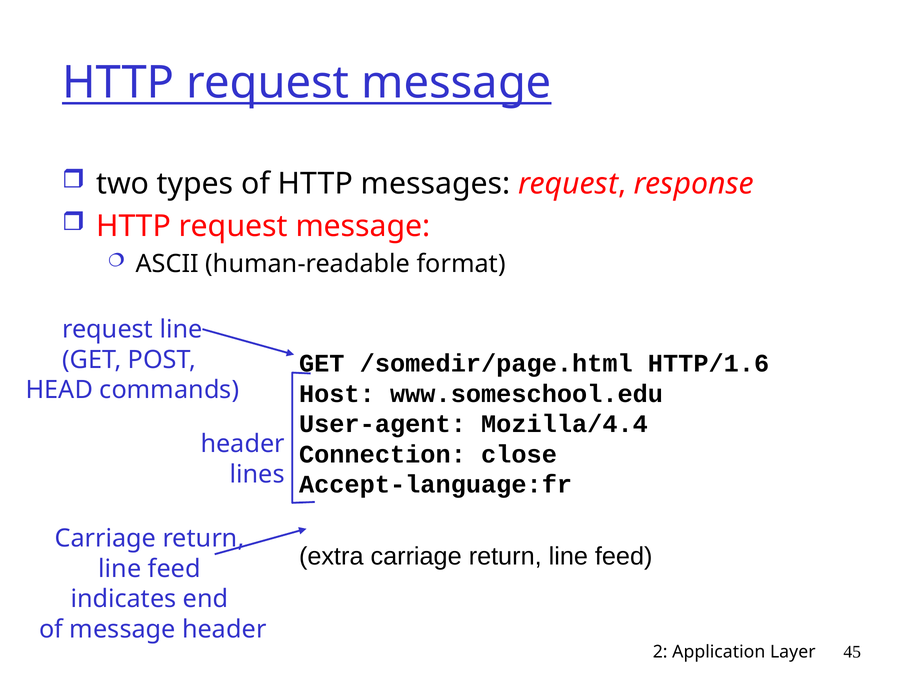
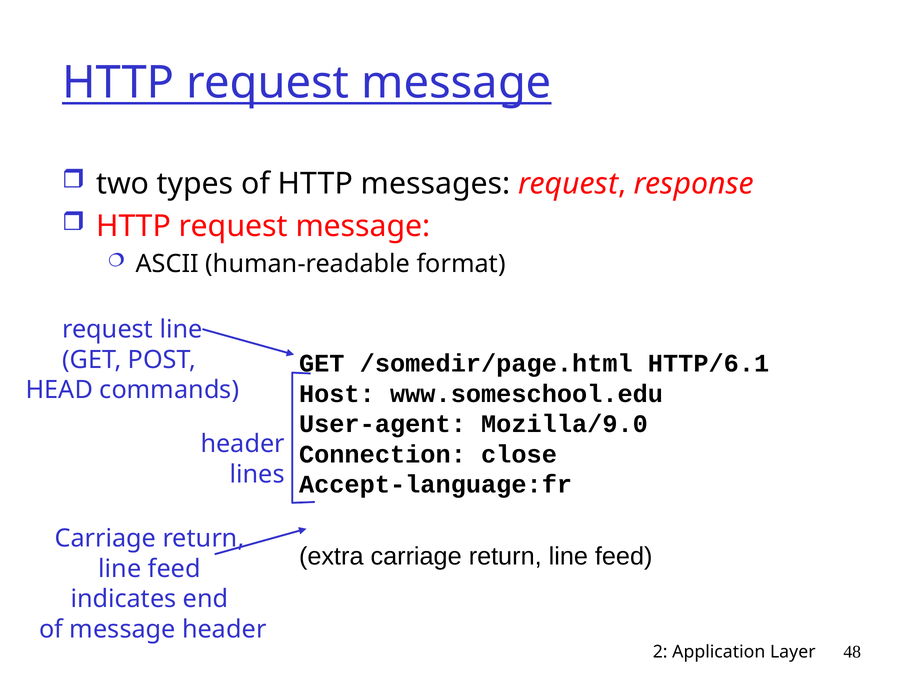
HTTP/1.6: HTTP/1.6 -> HTTP/6.1 (709, 363)
Mozilla/4.4: Mozilla/4.4 -> Mozilla/9.0 (564, 424)
45: 45 -> 48 (852, 652)
